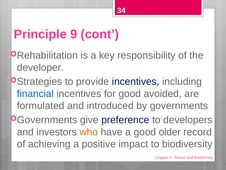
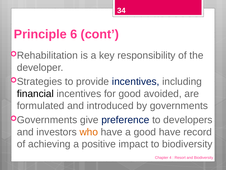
9: 9 -> 6 (74, 34)
financial colour: blue -> black (35, 93)
good older: older -> have (170, 132)
